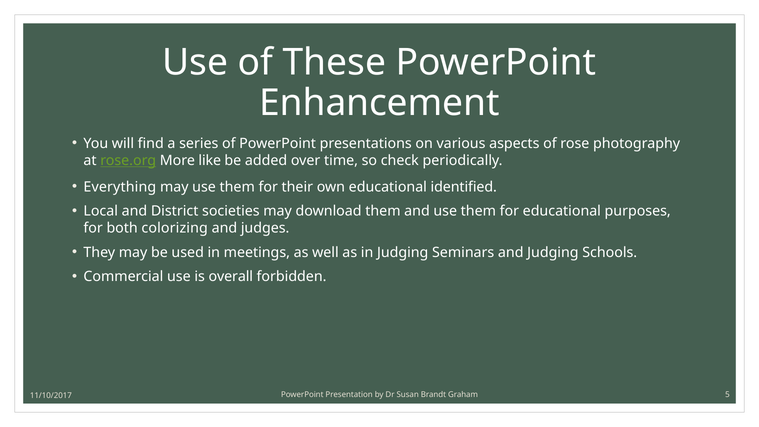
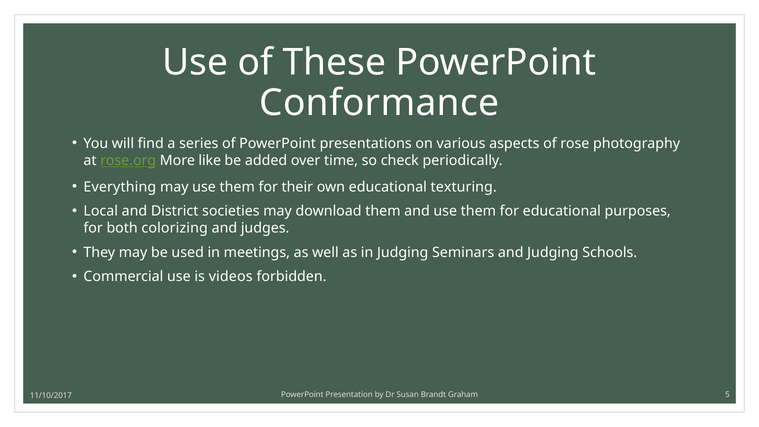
Enhancement: Enhancement -> Conformance (379, 103)
identified: identified -> texturing (464, 187)
overall: overall -> videos (231, 277)
